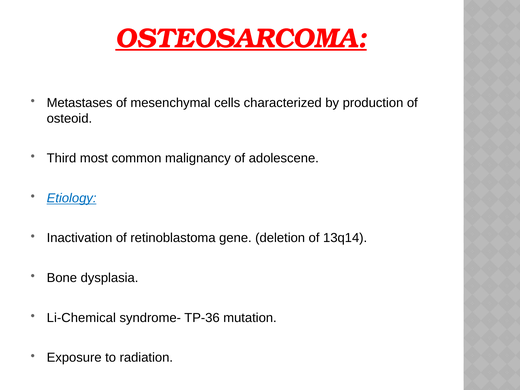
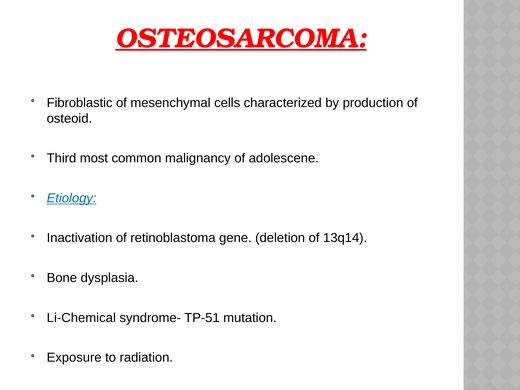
Metastases: Metastases -> Fibroblastic (80, 103)
TP-36: TP-36 -> TP-51 (202, 318)
